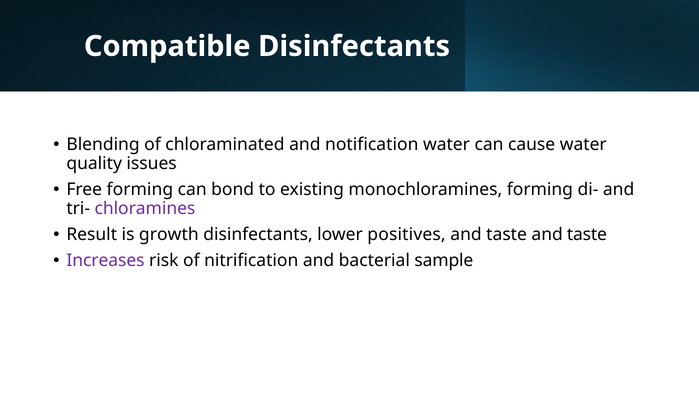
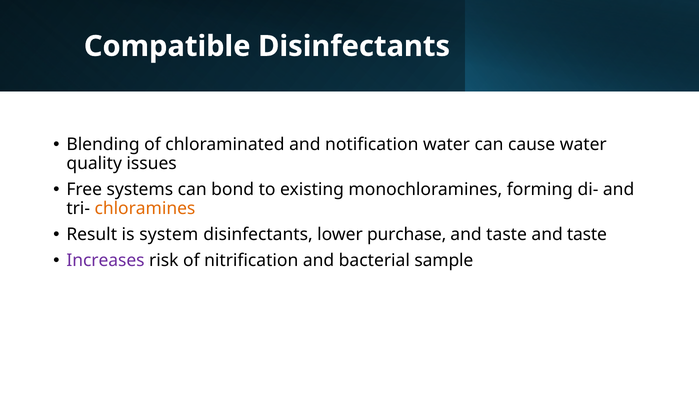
Free forming: forming -> systems (140, 190)
chloramines colour: purple -> orange (145, 209)
growth: growth -> system (169, 235)
positives: positives -> purchase (407, 235)
